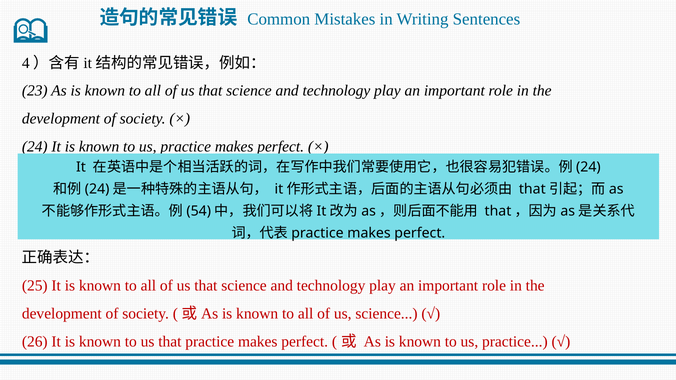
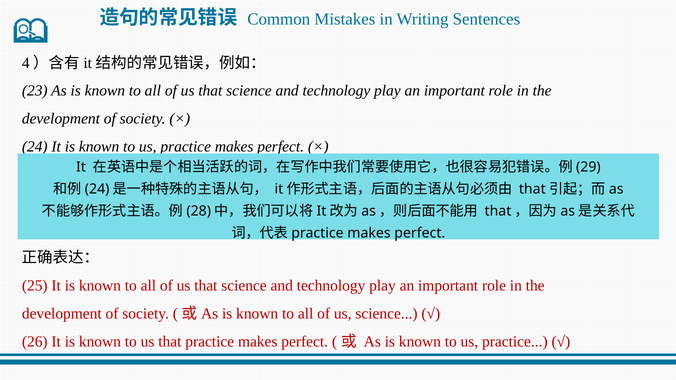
24: 24 -> 29 (588, 167)
54: 54 -> 28 (199, 211)
